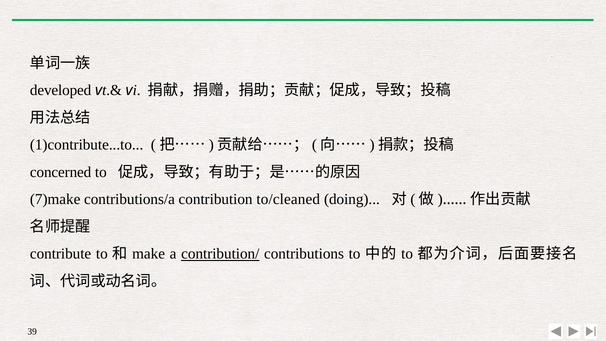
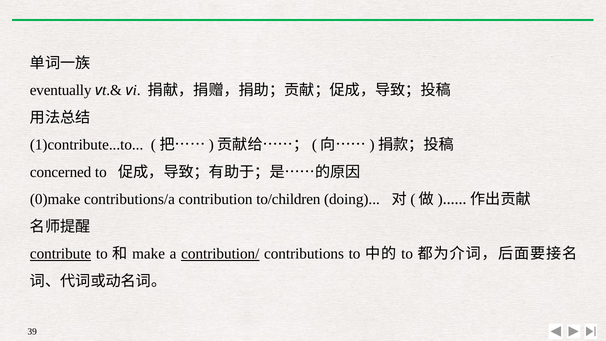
developed: developed -> eventually (61, 90)
7)make: 7)make -> 0)make (55, 199)
to/cleaned: to/cleaned -> to/children (288, 199)
contribute underline: none -> present (61, 254)
